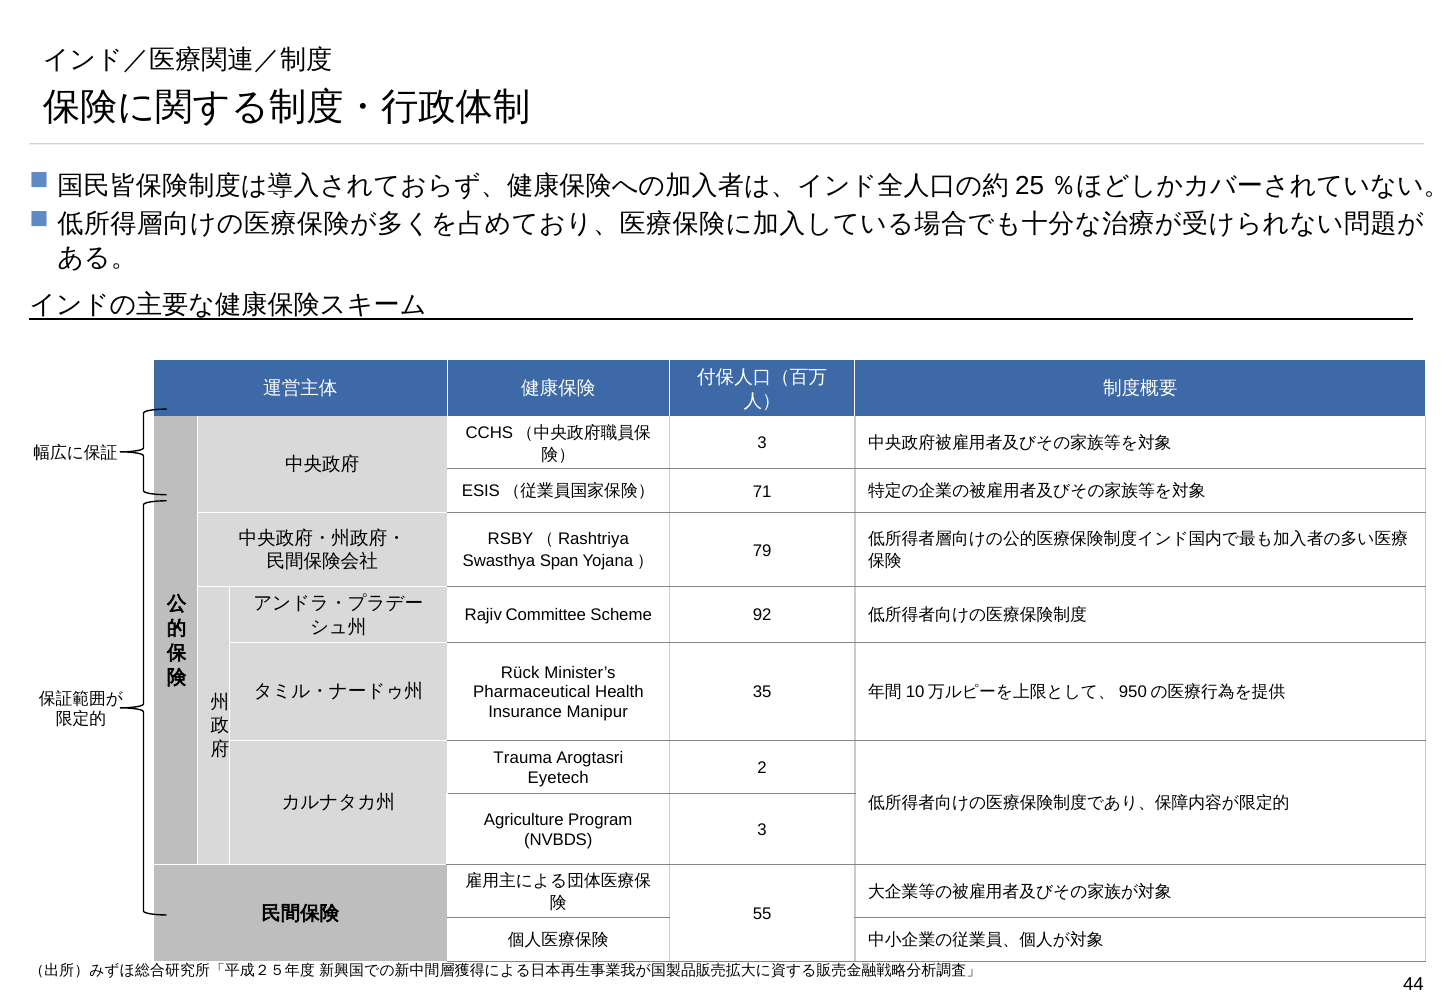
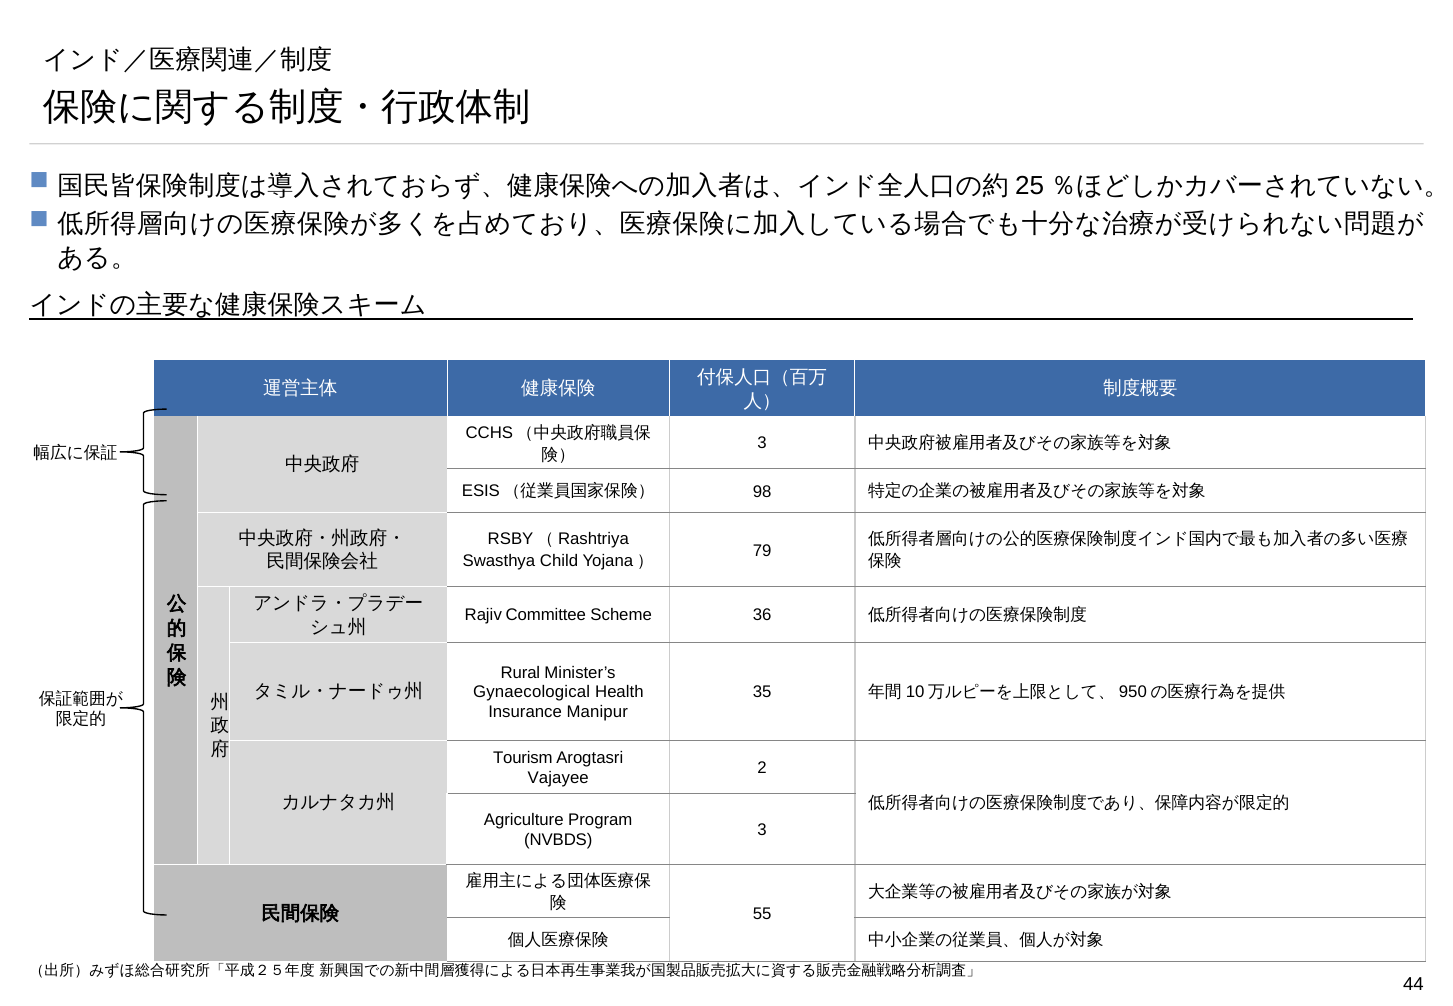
71: 71 -> 98 (762, 491)
Span: Span -> Child (559, 561)
92: 92 -> 36 (762, 615)
Rück: Rück -> Rural (520, 672)
Pharmaceutical: Pharmaceutical -> Gynaecological (532, 692)
Trauma: Trauma -> Tourism (523, 758)
Eyetech: Eyetech -> Vajayee (558, 778)
